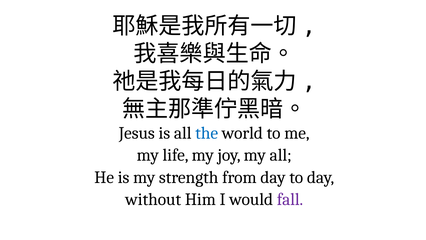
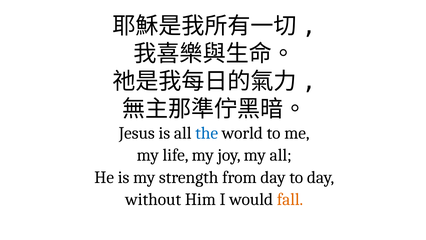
fall colour: purple -> orange (290, 199)
